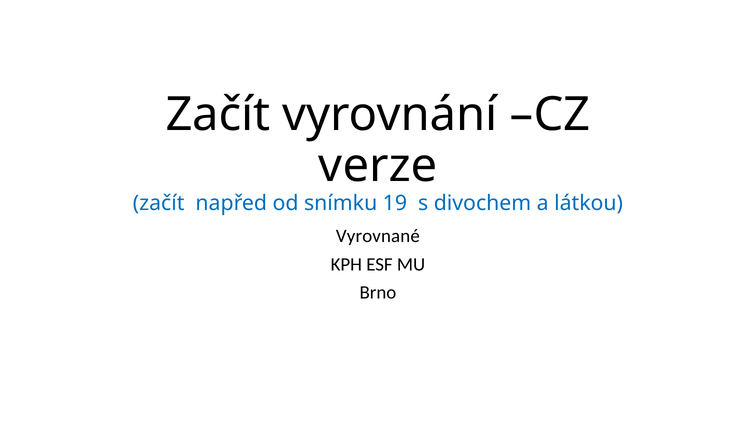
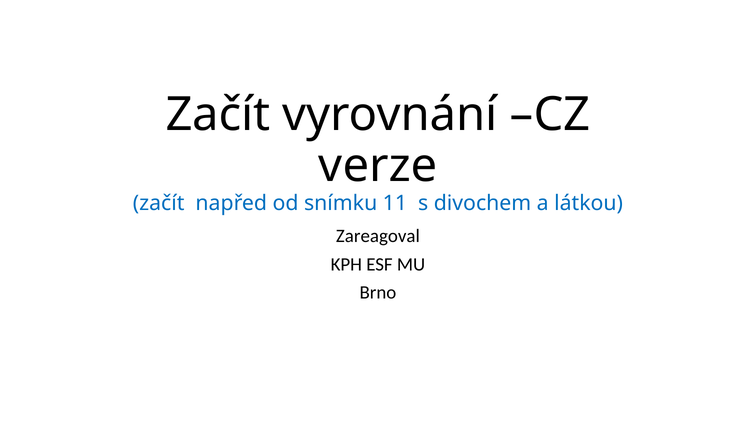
19: 19 -> 11 (395, 203)
Vyrovnané: Vyrovnané -> Zareagoval (378, 236)
